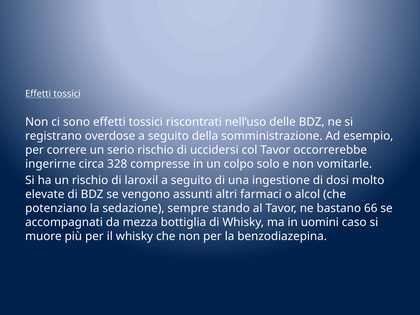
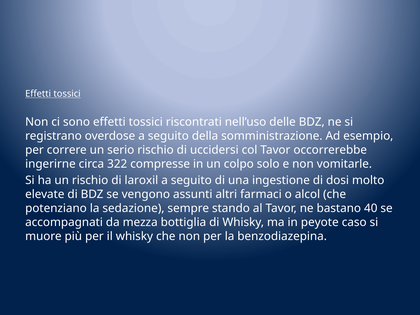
328: 328 -> 322 (117, 164)
66: 66 -> 40 (371, 208)
uomini: uomini -> peyote (320, 222)
